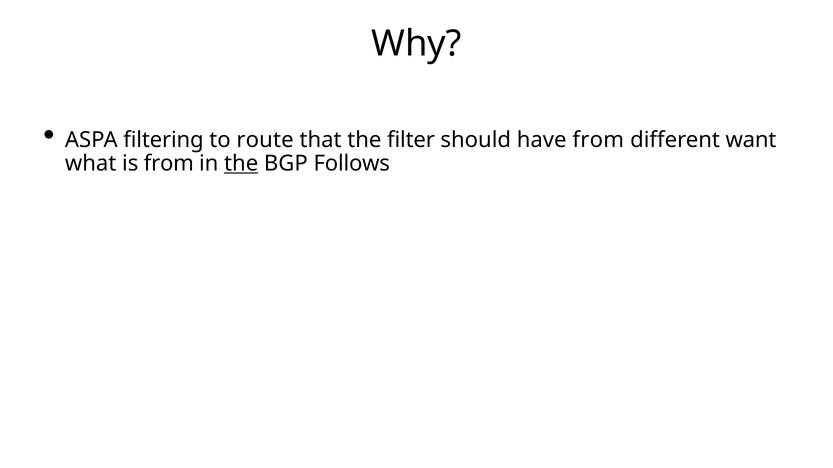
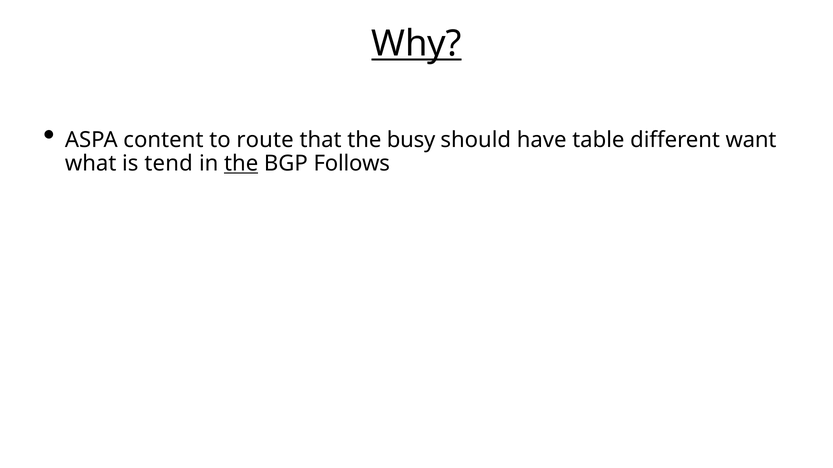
Why underline: none -> present (417, 44)
filtering: filtering -> content (163, 140)
filter: filter -> busy (411, 140)
have from: from -> table (598, 140)
is from: from -> tend (169, 164)
